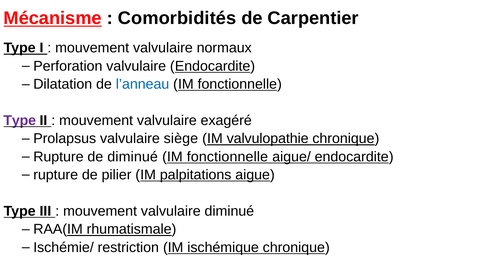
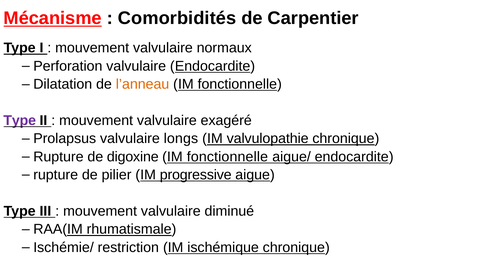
l’anneau colour: blue -> orange (143, 84)
siège: siège -> longs (181, 139)
de diminué: diminué -> digoxine (133, 157)
palpitations: palpitations -> progressive (196, 175)
